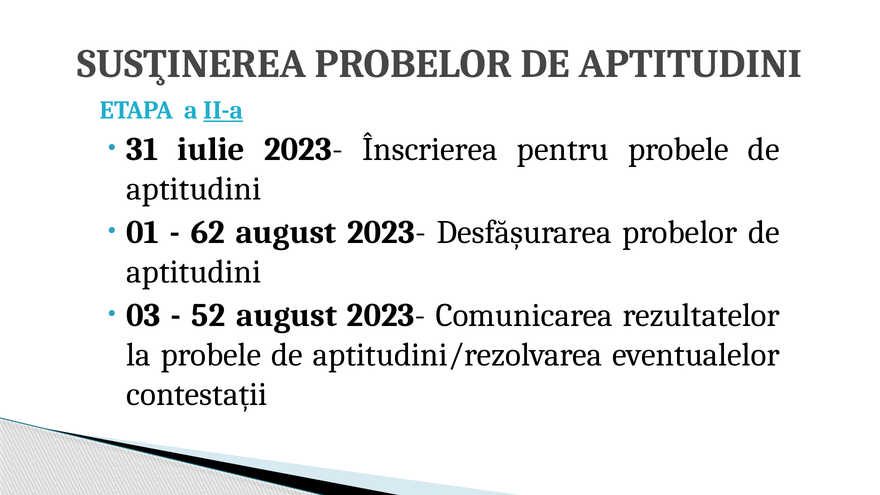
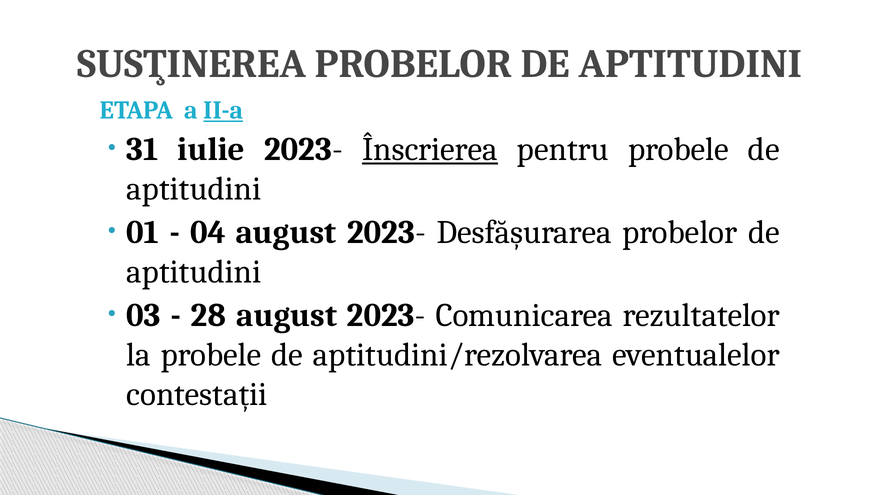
Înscrierea underline: none -> present (430, 149)
62: 62 -> 04 (208, 232)
52: 52 -> 28 (208, 315)
